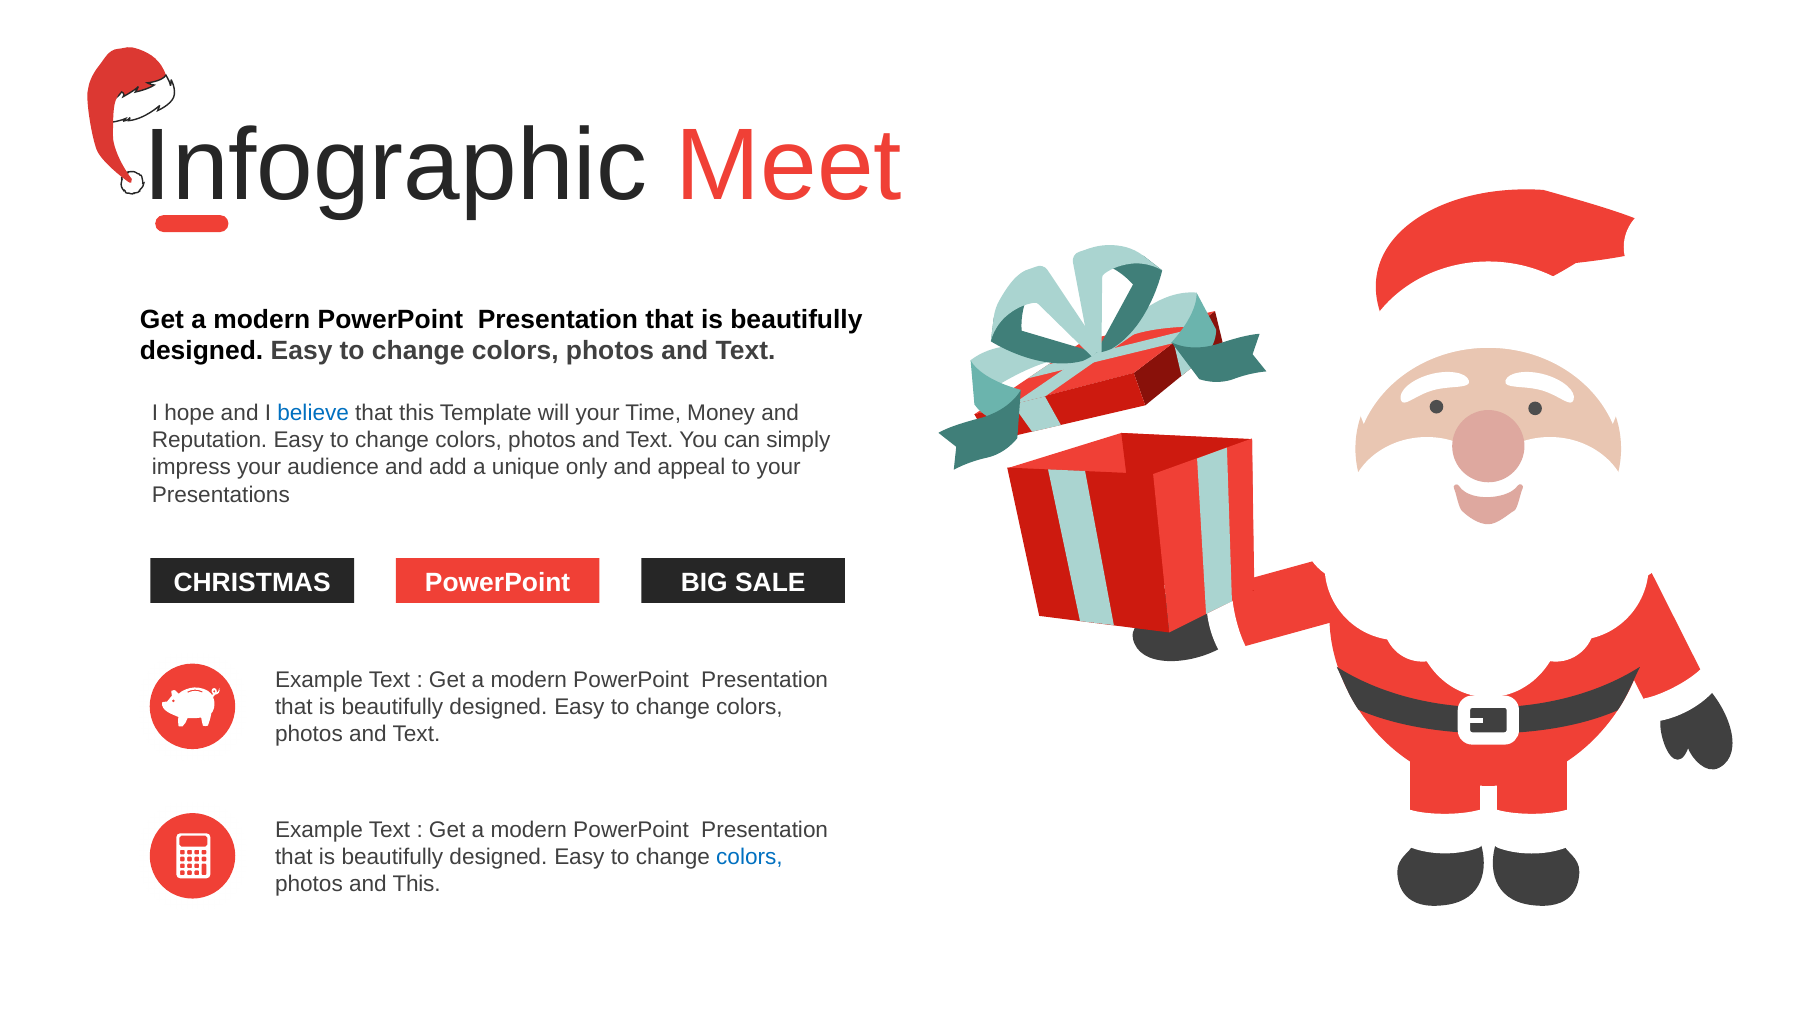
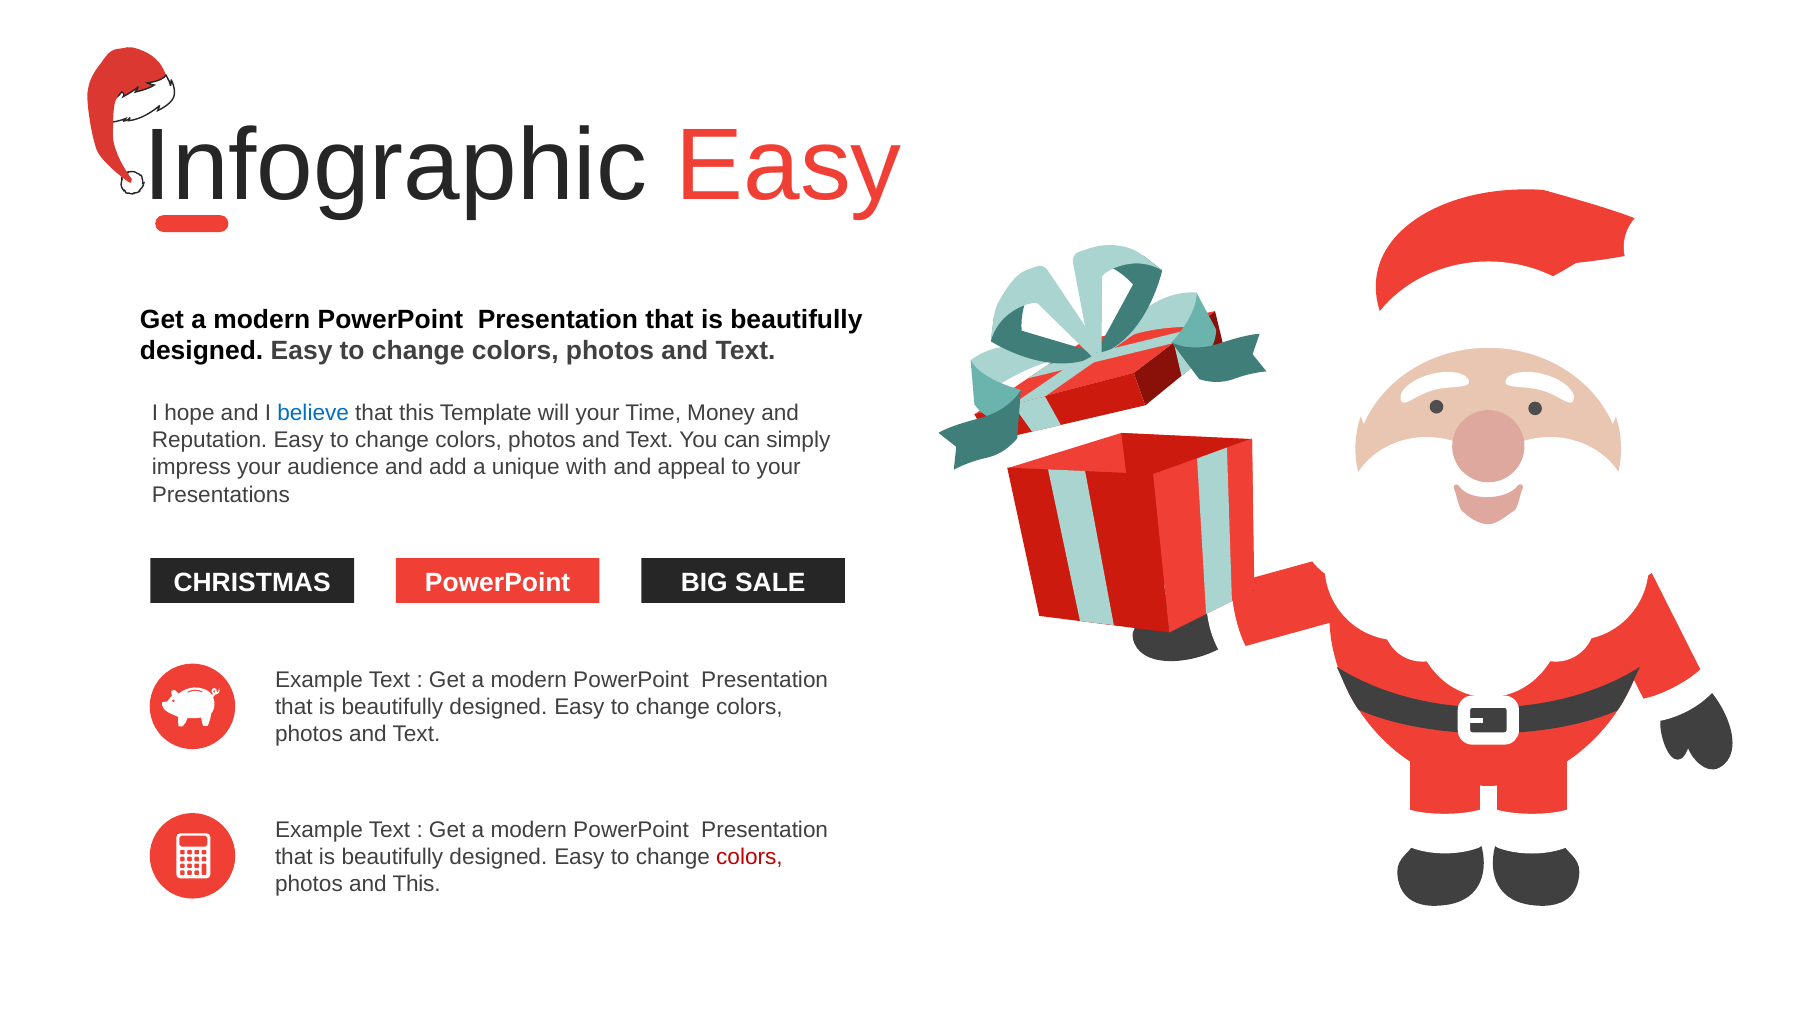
Infographic Meet: Meet -> Easy (789, 166)
only: only -> with (587, 467)
colors colour: blue -> red (749, 857)
